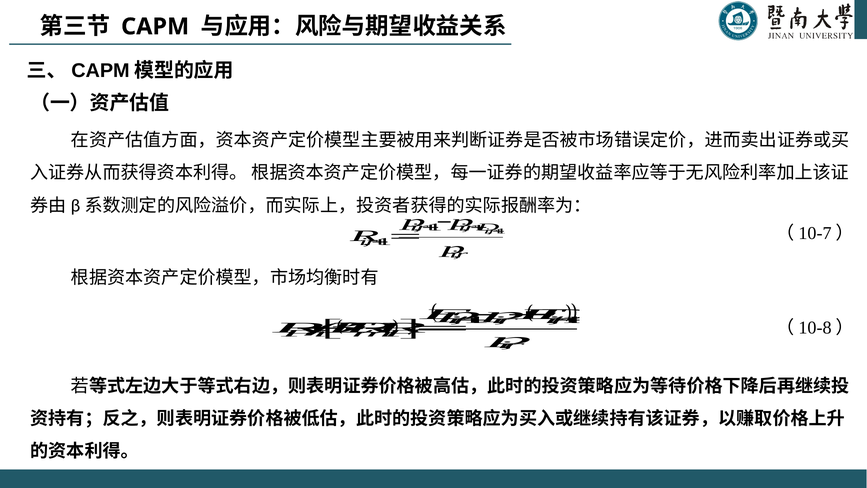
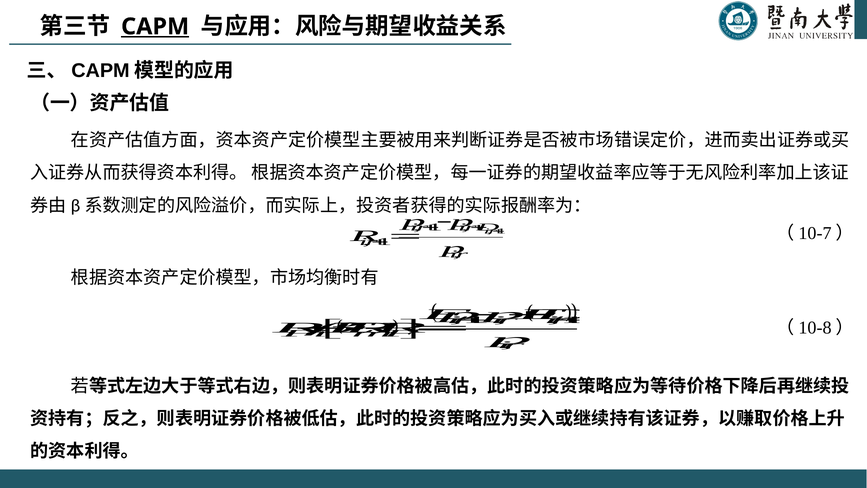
CAPM underline: none -> present (155, 27)
